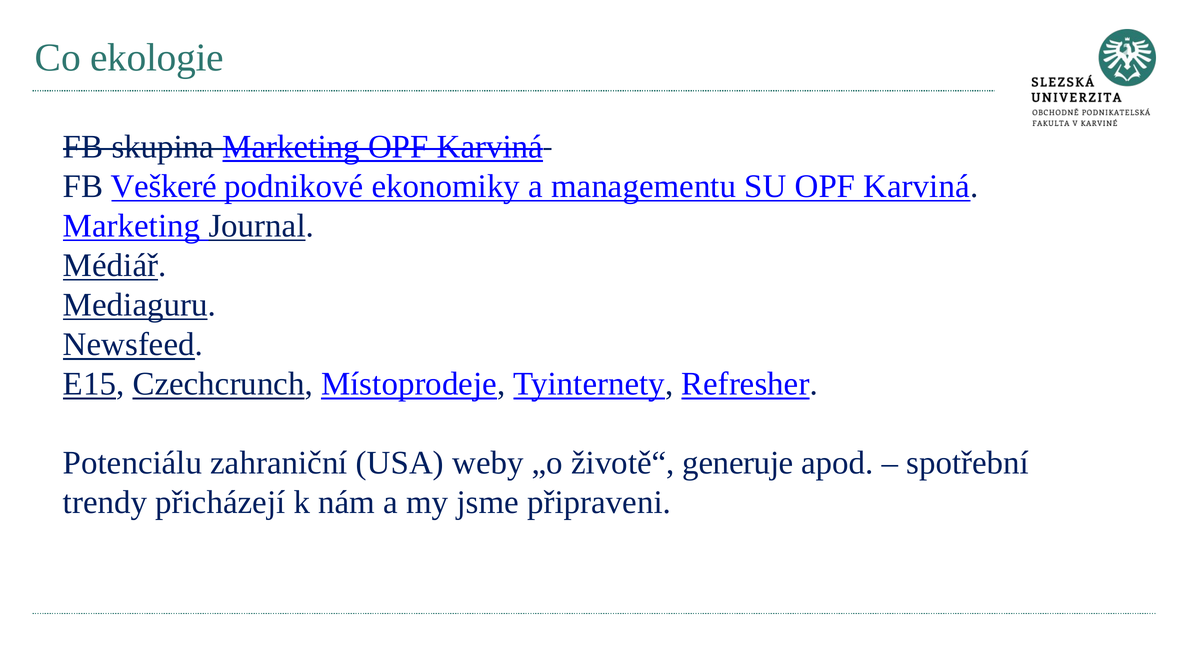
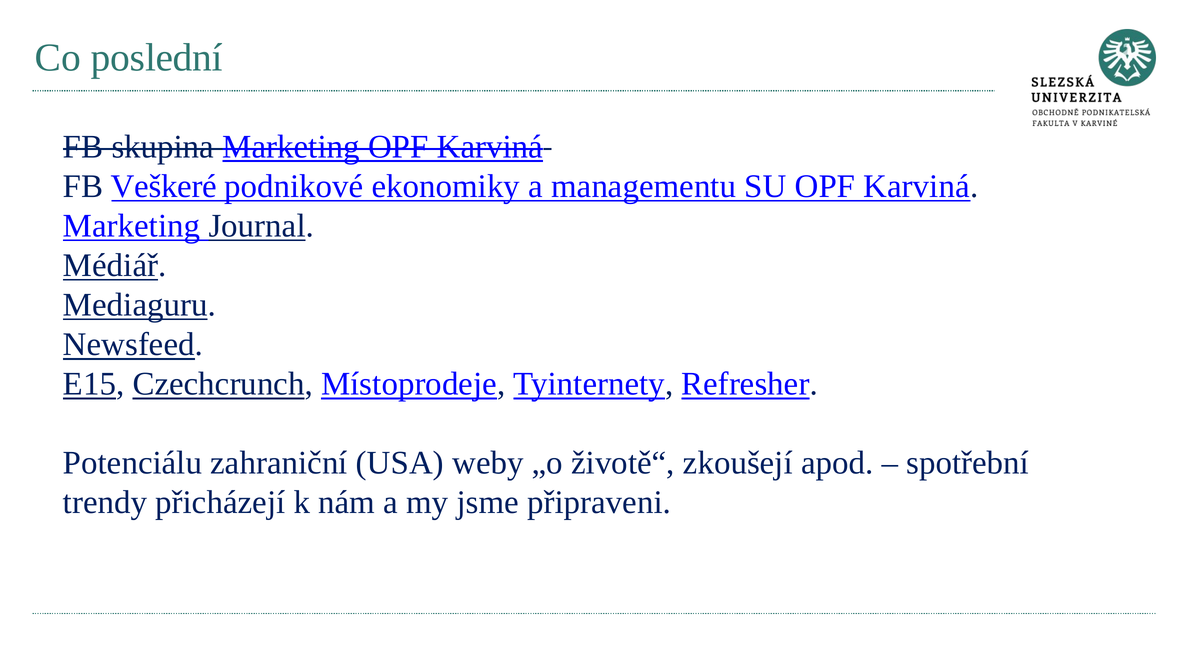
ekologie: ekologie -> poslední (157, 58)
generuje: generuje -> zkoušejí (738, 463)
